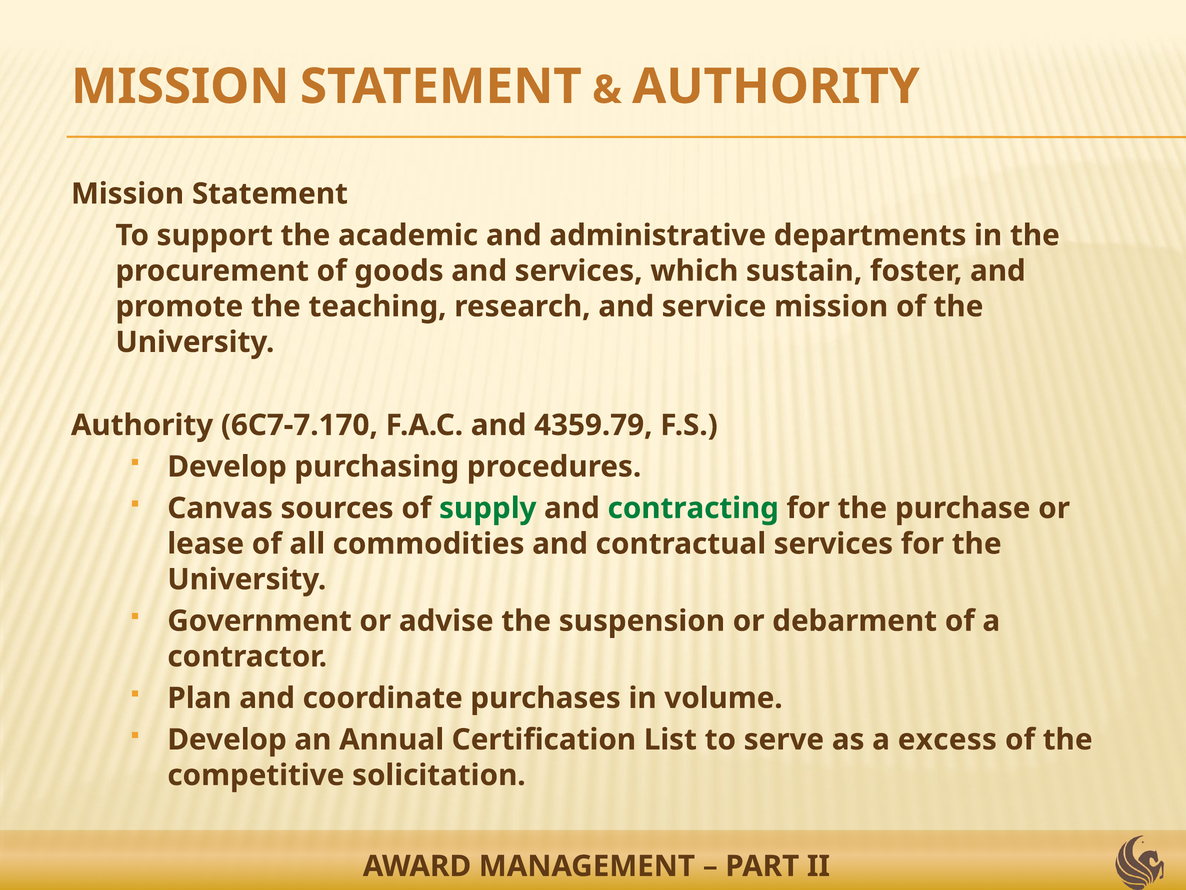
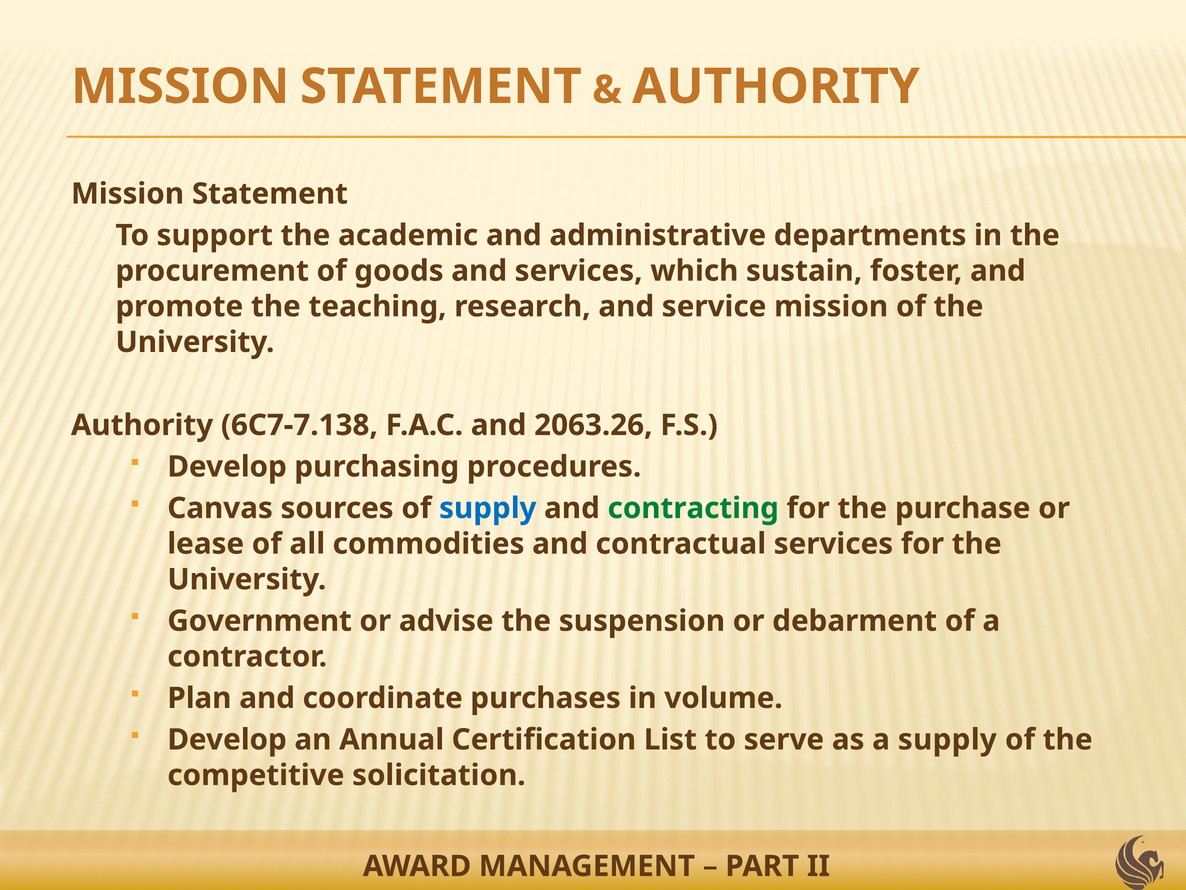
6C7-7.170: 6C7-7.170 -> 6C7-7.138 (299, 425)
4359.79: 4359.79 -> 2063.26 (593, 425)
supply colour: green -> blue (488, 508)
a excess: excess -> supply (947, 739)
